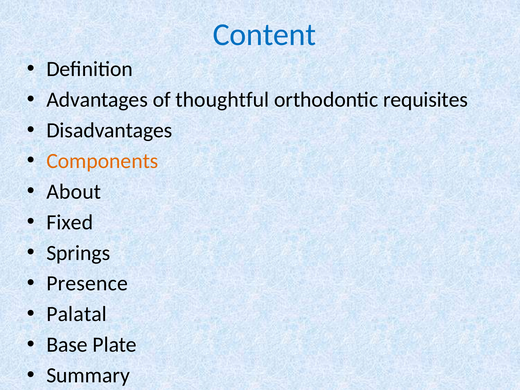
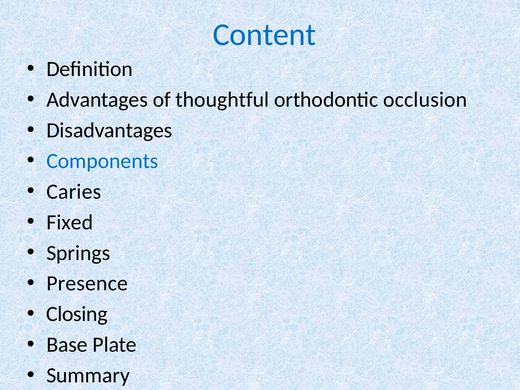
requisites: requisites -> occlusion (425, 100)
Components colour: orange -> blue (102, 161)
About: About -> Caries (74, 192)
Palatal: Palatal -> Closing (77, 314)
